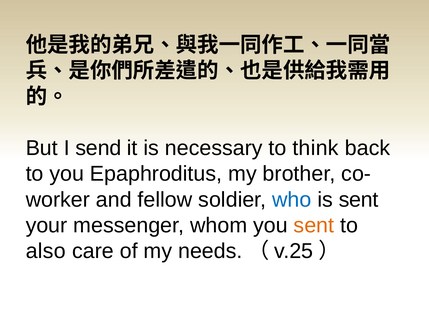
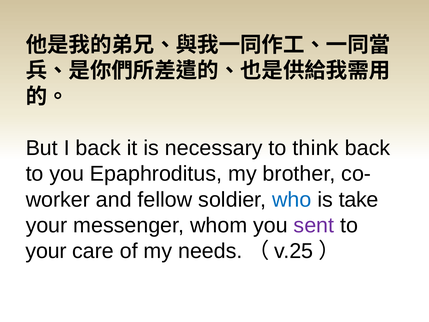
I send: send -> back (98, 148)
is sent: sent -> take (359, 200)
sent colour: orange -> purple (314, 225)
also: also -> your (46, 251)
